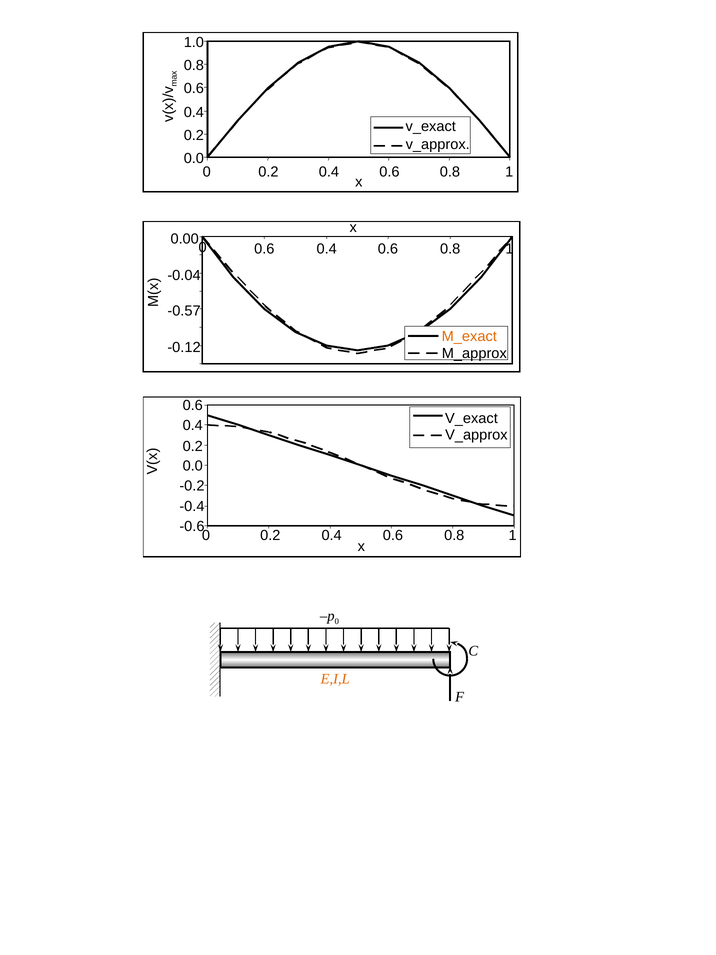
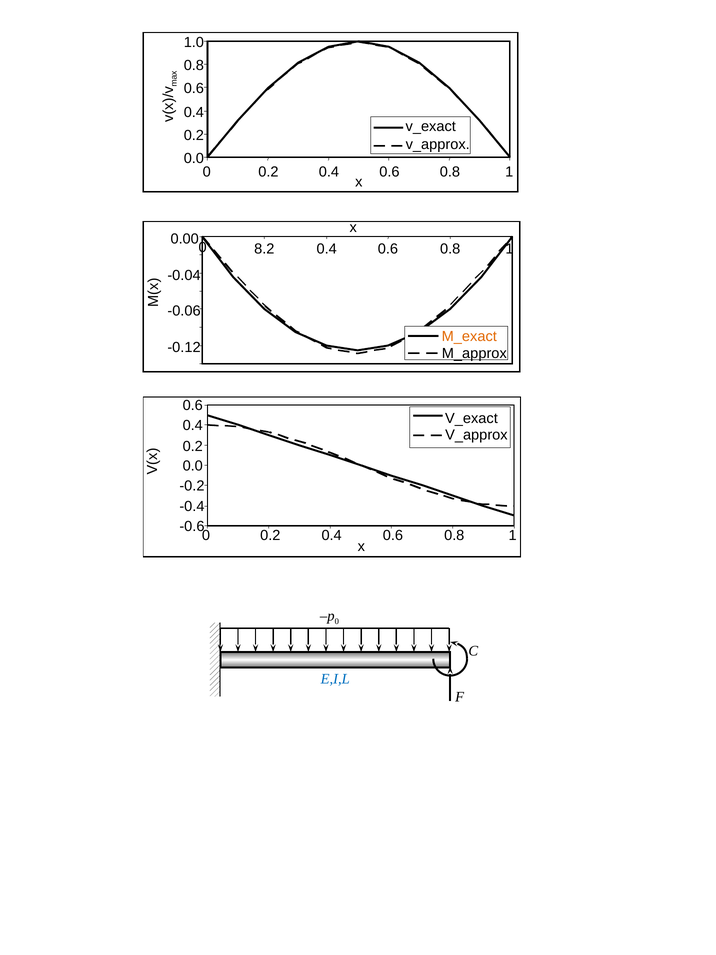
0 0.6: 0.6 -> 8.2 (264, 249)
-0.57: -0.57 -> -0.06 (184, 311)
E,I,L colour: orange -> blue (335, 679)
